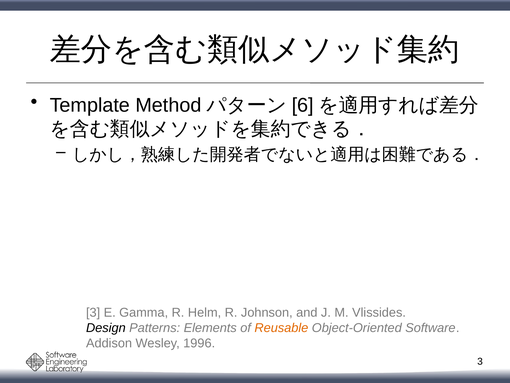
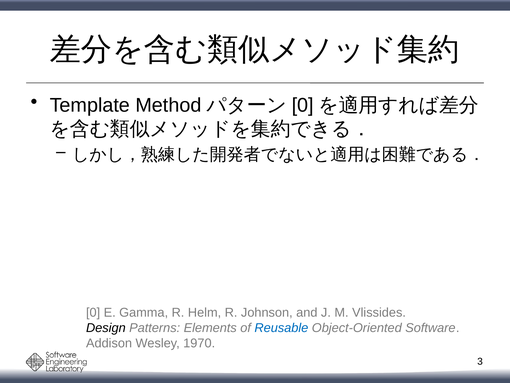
6: 6 -> 0 (303, 105)
3: 3 -> 0 (93, 312)
Reusable colour: orange -> blue (281, 327)
1996: 1996 -> 1970 (199, 343)
